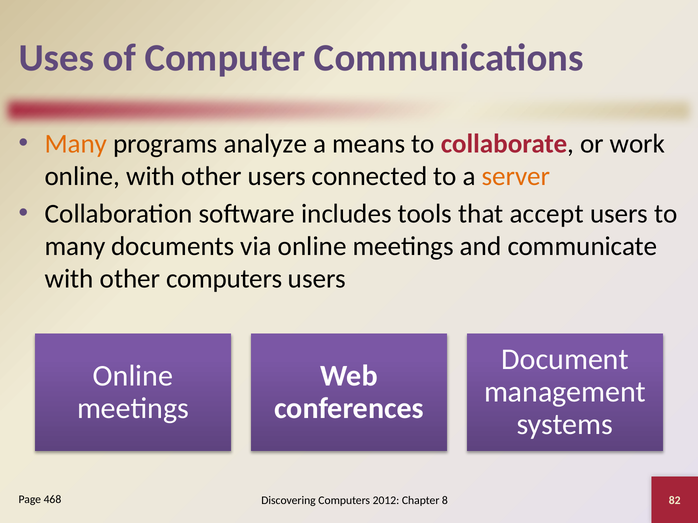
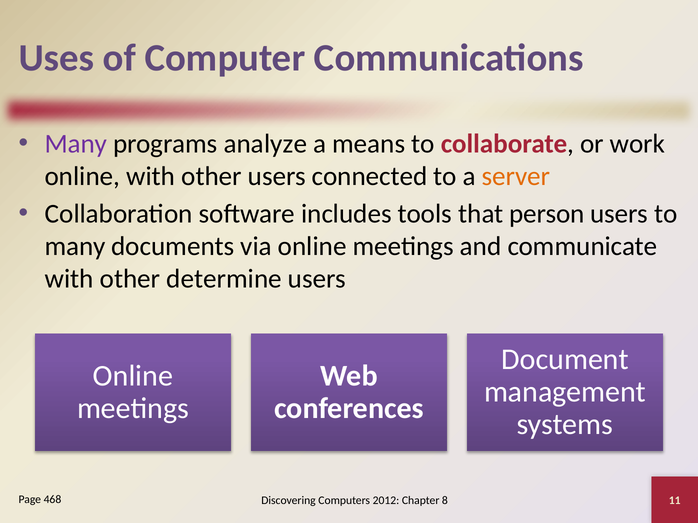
Many colour: orange -> purple (76, 144)
accept: accept -> person (547, 214)
other computers: computers -> determine (224, 279)
82: 82 -> 11 (675, 501)
